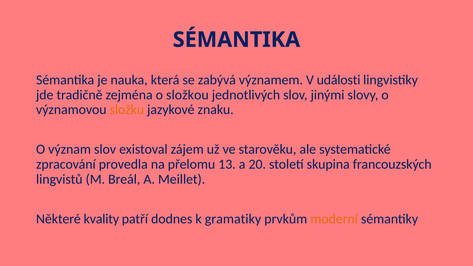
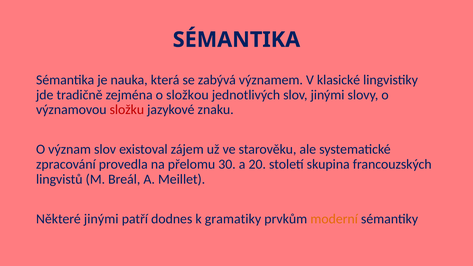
události: události -> klasické (339, 80)
složku colour: orange -> red (127, 110)
13: 13 -> 30 (227, 164)
Některé kvality: kvality -> jinými (101, 219)
